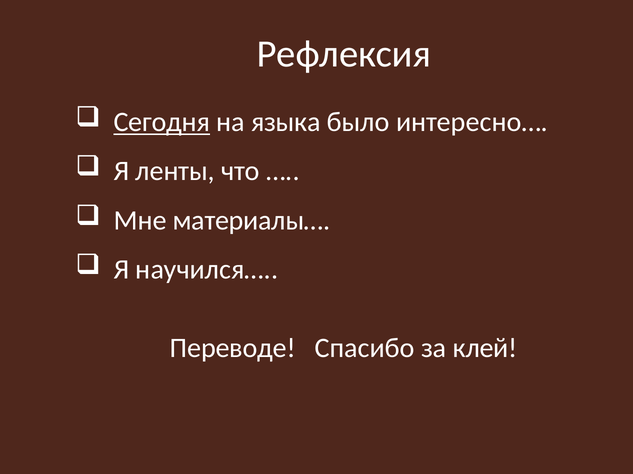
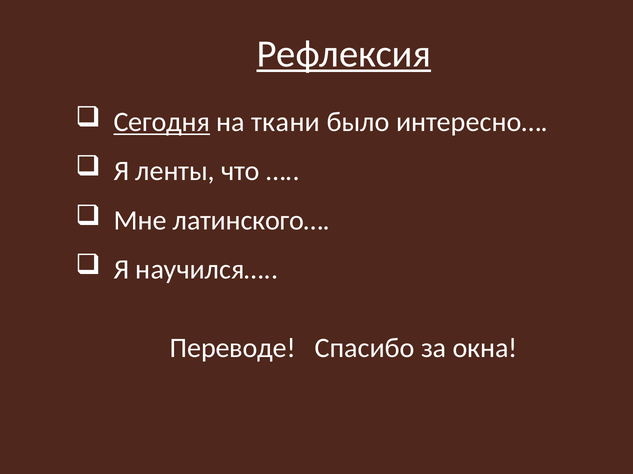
Рефлексия underline: none -> present (344, 54)
языка: языка -> ткани (286, 122)
материалы…: материалы… -> латинского… (251, 221)
клей: клей -> окна (485, 349)
